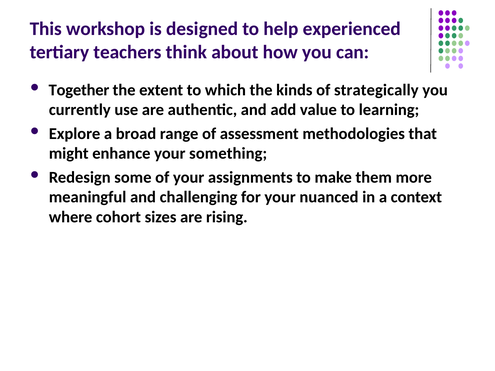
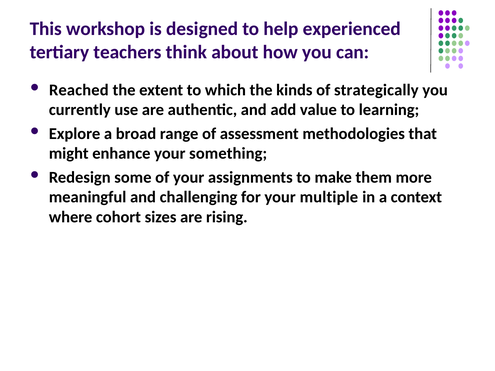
Together: Together -> Reached (79, 90)
nuanced: nuanced -> multiple (329, 197)
